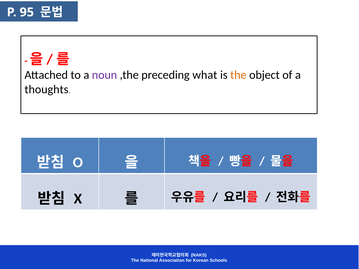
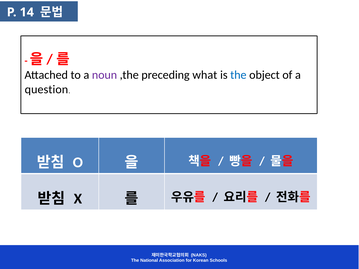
95: 95 -> 14 (27, 12)
the colour: orange -> blue (238, 75)
thoughts: thoughts -> question (46, 89)
